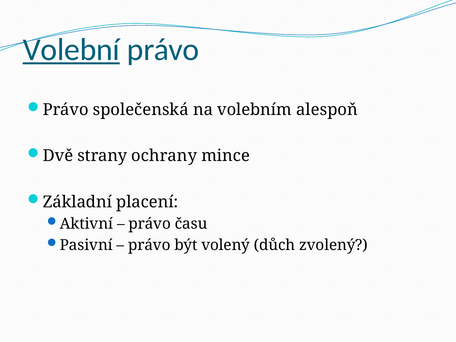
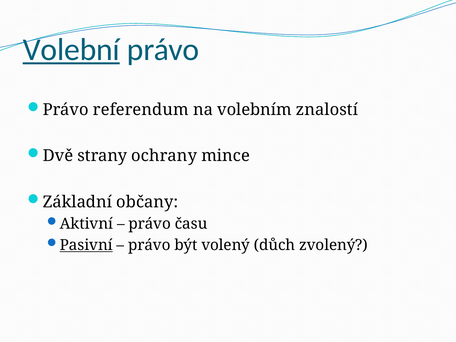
společenská: společenská -> referendum (141, 110)
alespoň: alespoň -> znalostí (327, 110)
placení: placení -> občany (147, 202)
Pasivní underline: none -> present (86, 245)
